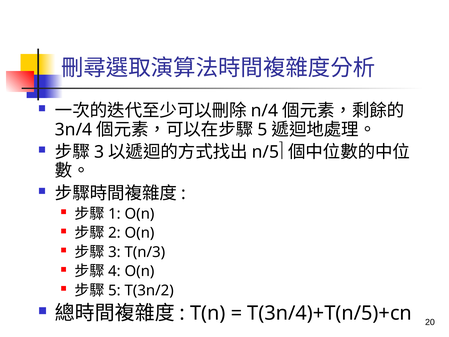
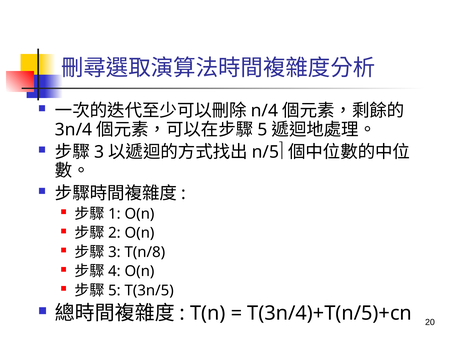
T(n/3: T(n/3 -> T(n/8 (145, 252)
T(3n/2: T(3n/2 -> T(3n/5 (149, 290)
